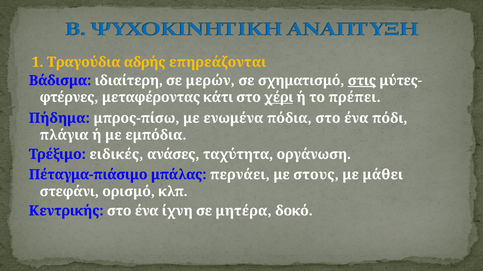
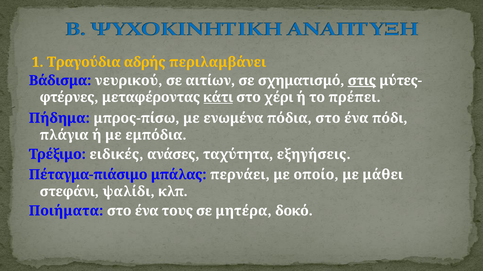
επηρεάζονται: επηρεάζονται -> περιλαμβάνει (218, 62)
ιδιαίτερη: ιδιαίτερη -> νευρικού (129, 81)
μερών: μερών -> αιτίων (210, 81)
κάτι underline: none -> present (218, 97)
χέρι underline: present -> none (279, 97)
οργάνωση: οργάνωση -> εξηγήσεις (314, 155)
στους: στους -> οποίο (316, 175)
ορισμό: ορισμό -> ψαλίδι (129, 192)
Κεντρικής: Κεντρικής -> Ποιήματα (66, 211)
ίχνη: ίχνη -> τους (177, 211)
